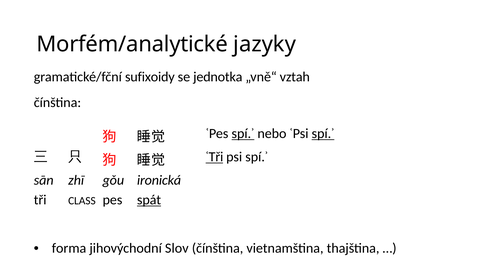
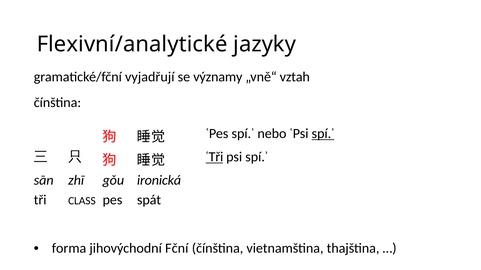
Morfém/analytické: Morfém/analytické -> Flexivní/analytické (132, 44)
sufixoidy: sufixoidy -> vyjadřují (150, 77)
jednotka: jednotka -> významy (218, 77)
spí.ʾ underline: present -> none (243, 134)
spát underline: present -> none (149, 200)
Slov: Slov -> Fční (177, 249)
